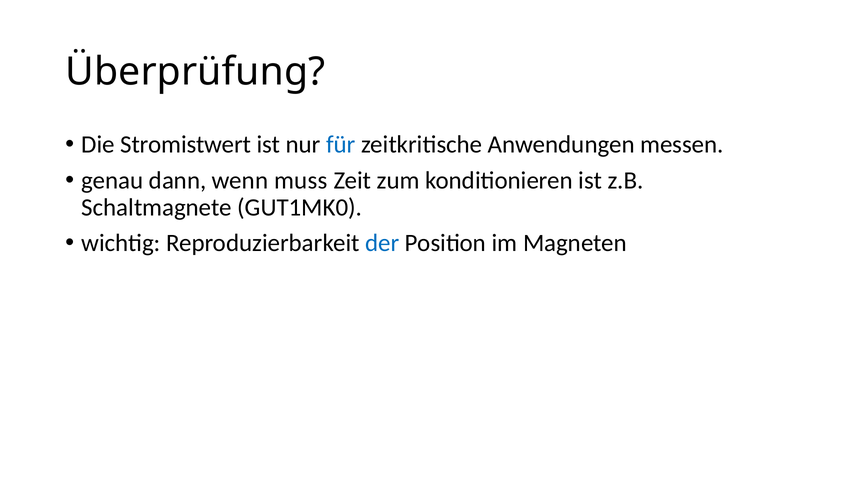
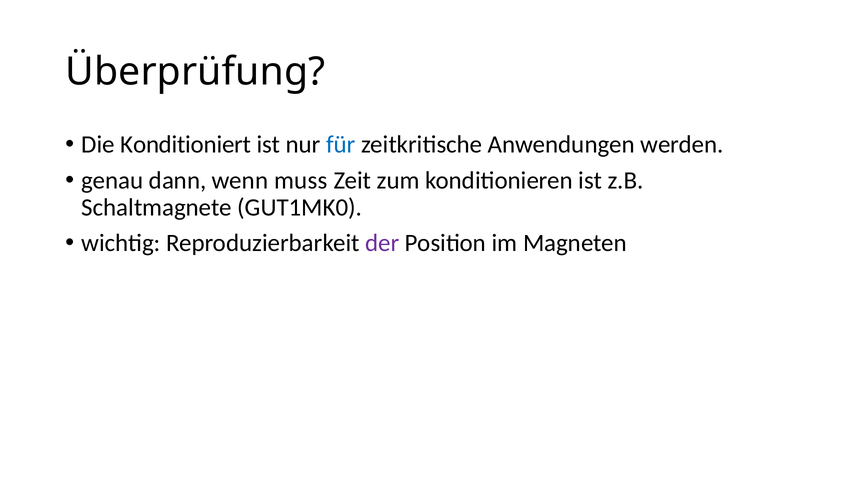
Stromistwert: Stromistwert -> Konditioniert (186, 145)
messen: messen -> werden (682, 145)
der colour: blue -> purple (382, 243)
